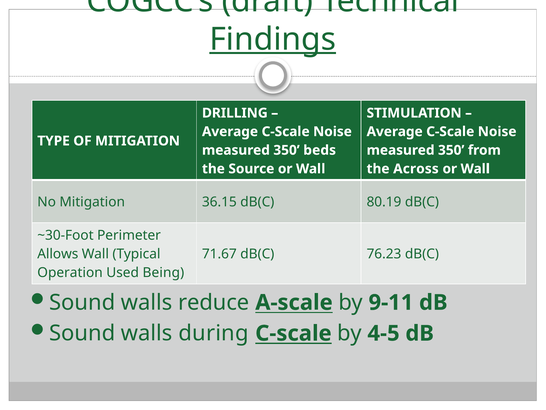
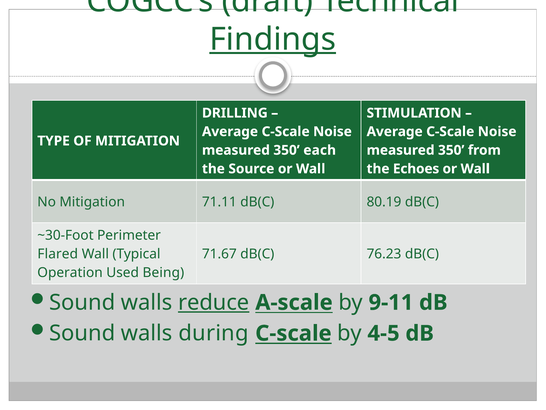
beds: beds -> each (320, 150)
Across: Across -> Echoes (416, 169)
36.15: 36.15 -> 71.11 (219, 202)
Allows: Allows -> Flared (58, 254)
reduce underline: none -> present (214, 302)
